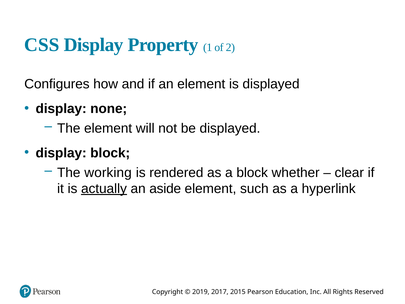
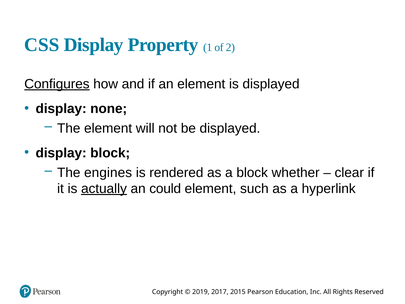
Configures underline: none -> present (57, 84)
working: working -> engines (108, 172)
aside: aside -> could (165, 189)
